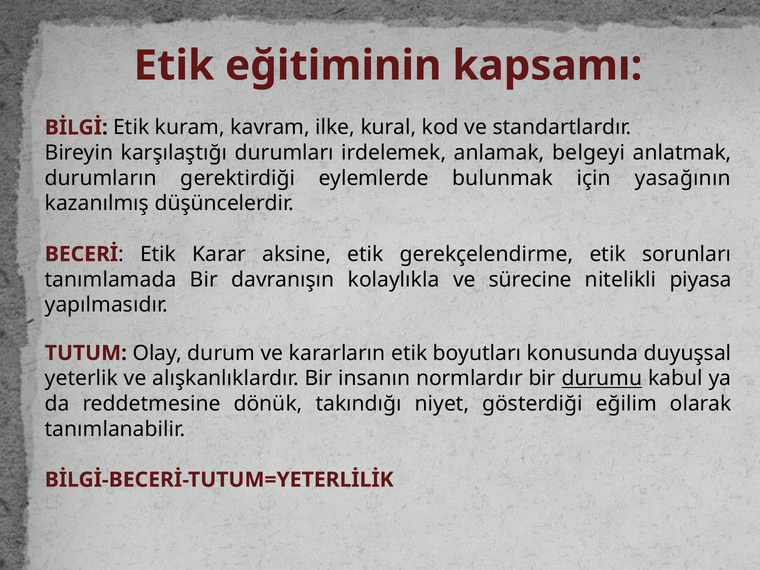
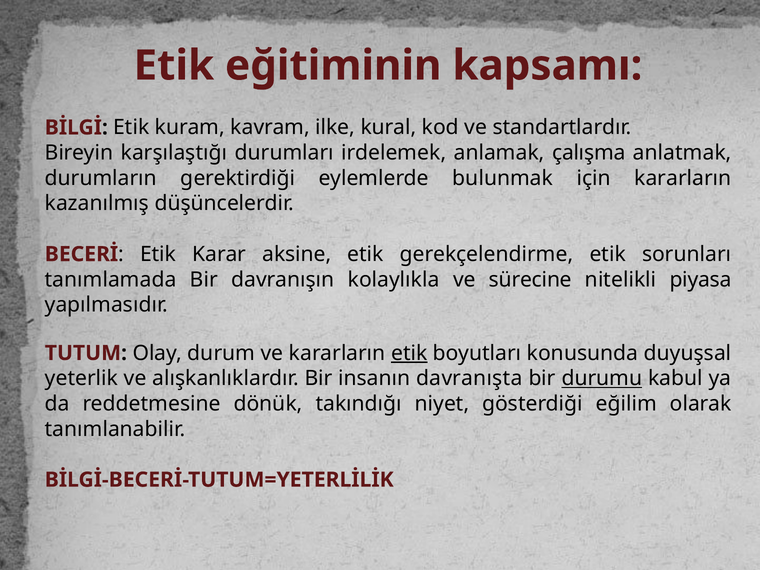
belgeyi: belgeyi -> çalışma (589, 153)
için yasağının: yasağının -> kararların (683, 178)
etik underline: none -> present (409, 353)
normlardır: normlardır -> davranışta (469, 378)
